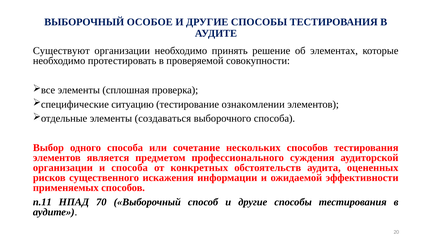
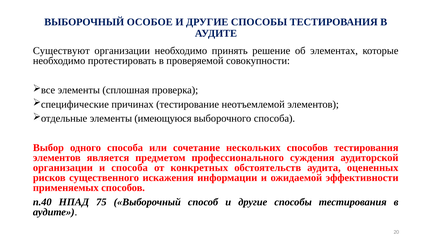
ситуацию: ситуацию -> причинах (133, 104)
ознакомлении: ознакомлении -> неотъемлемой (253, 104)
создаваться: создаваться -> имеющуюся (163, 118)
п.11: п.11 -> п.40 (42, 202)
70: 70 -> 75 (101, 202)
